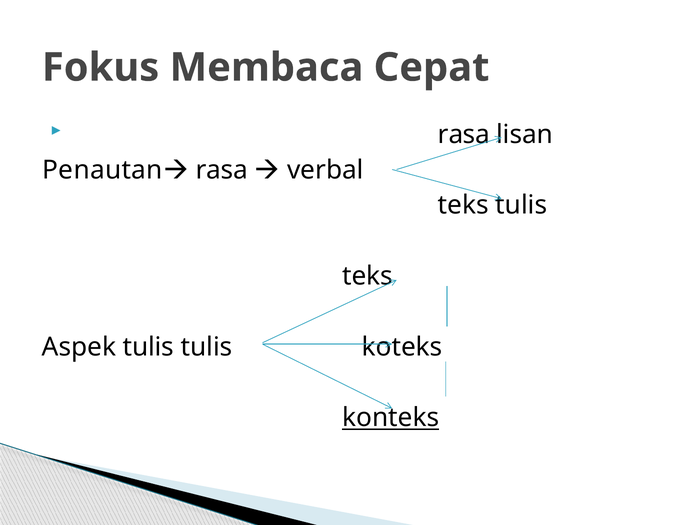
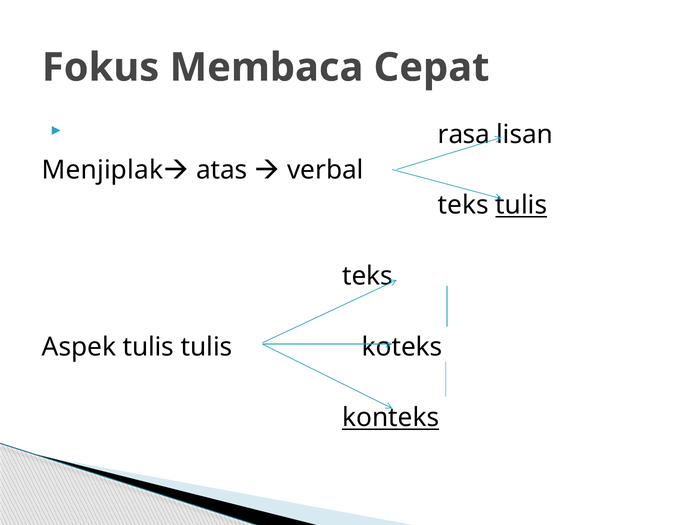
Penautan: Penautan -> Menjiplak (102, 170)
rasa: rasa -> atas (222, 170)
tulis underline: none -> present (521, 205)
